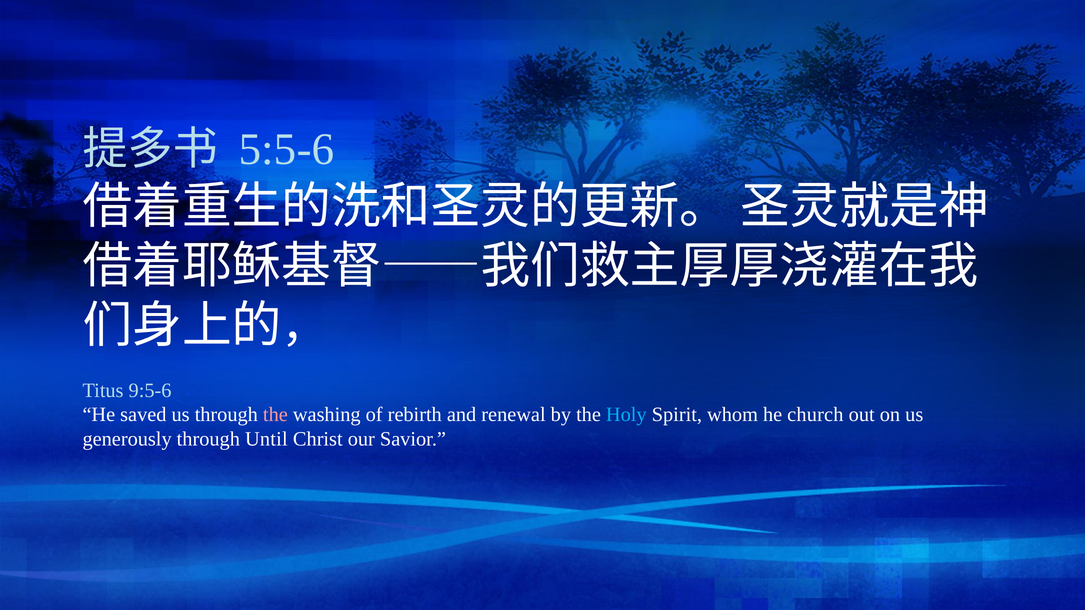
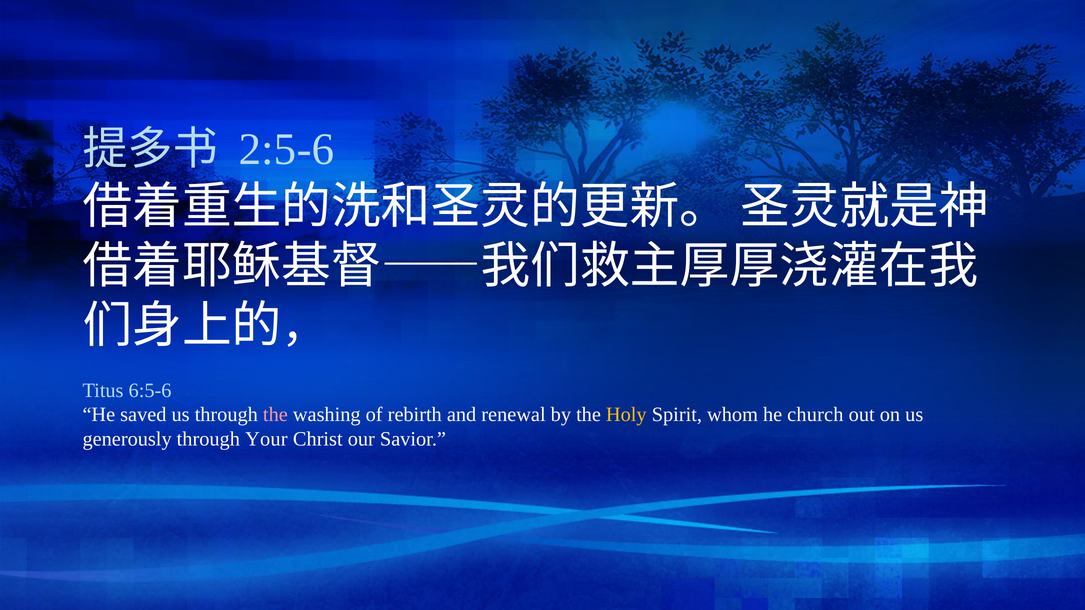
5:5-6: 5:5-6 -> 2:5-6 (287, 150)
9:5-6: 9:5-6 -> 6:5-6 (150, 391)
Holy colour: light blue -> yellow (626, 415)
Until: Until -> Your (266, 439)
